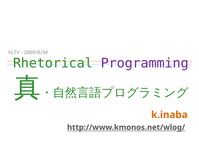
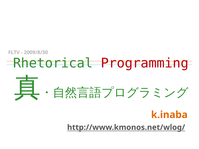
Programming colour: purple -> red (145, 63)
